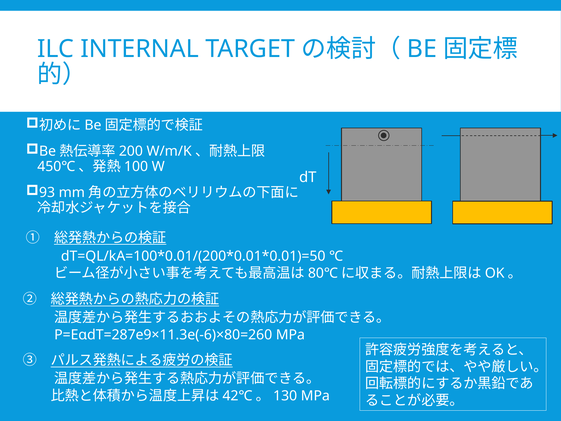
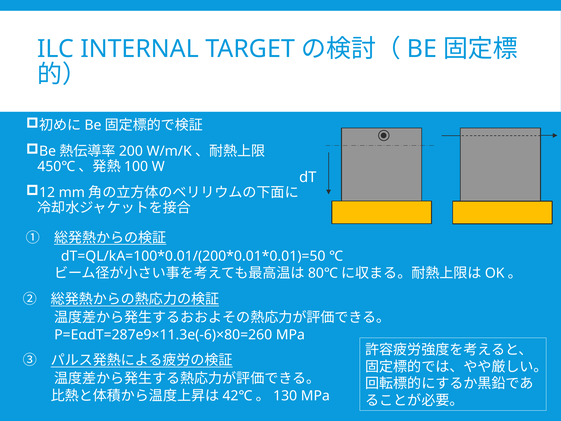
93: 93 -> 12 (47, 192)
